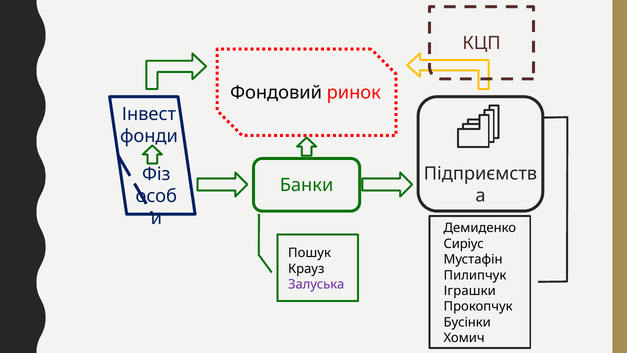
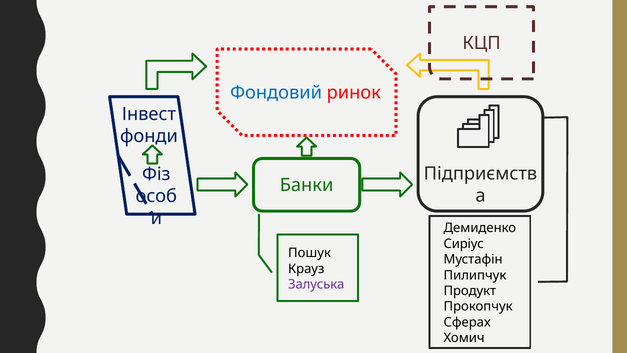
Фондовий colour: black -> blue (276, 92)
Іграшки: Іграшки -> Продукт (470, 291)
Бусінки: Бусінки -> Сферах (467, 322)
